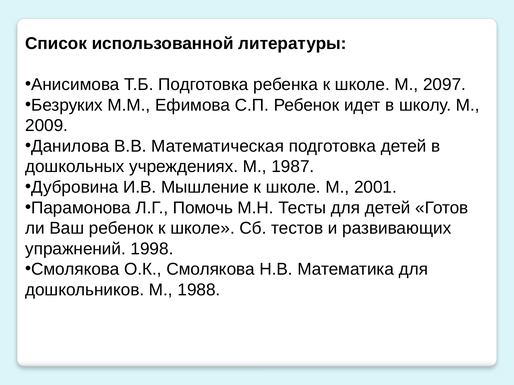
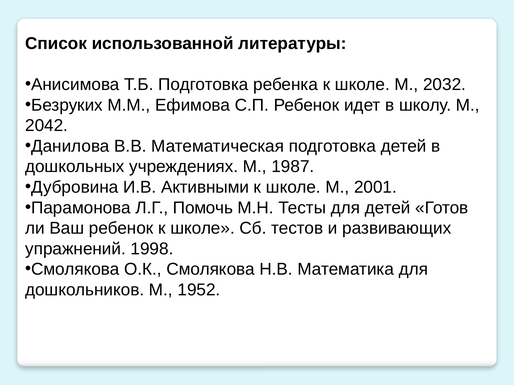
2097: 2097 -> 2032 (445, 85)
2009: 2009 -> 2042 (47, 126)
Мышление: Мышление -> Активными (205, 187)
1988: 1988 -> 1952 (199, 290)
